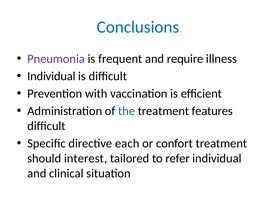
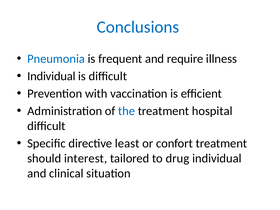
Pneumonia colour: purple -> blue (56, 59)
features: features -> hospital (212, 111)
each: each -> least (127, 143)
refer: refer -> drug (177, 158)
